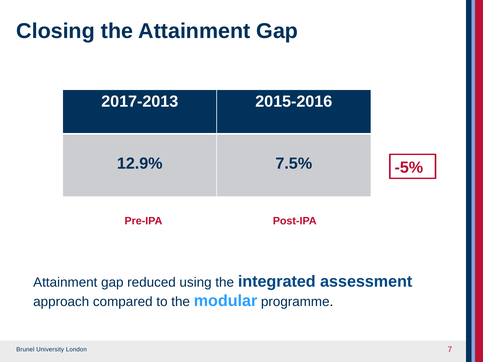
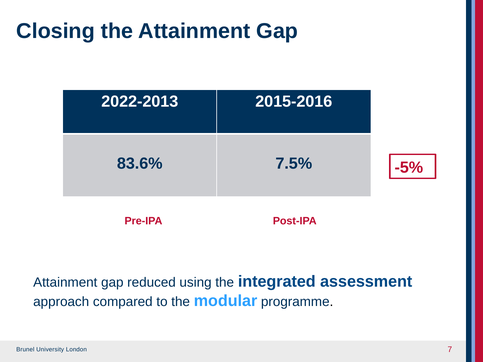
2017-2013: 2017-2013 -> 2022-2013 (140, 101)
12.9%: 12.9% -> 83.6% (140, 164)
